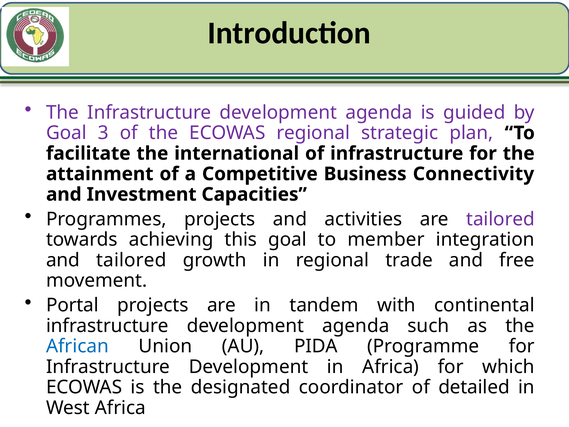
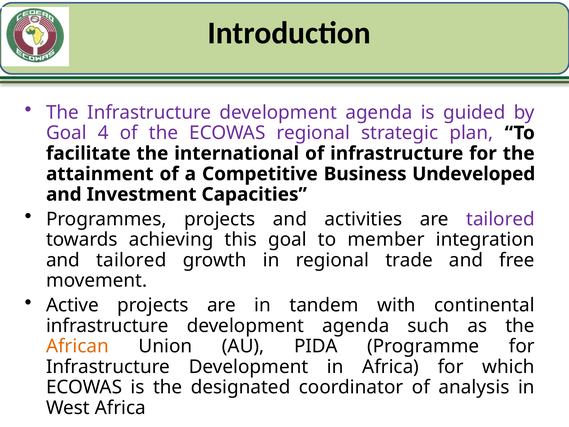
3: 3 -> 4 (103, 133)
Connectivity: Connectivity -> Undeveloped (474, 174)
Portal: Portal -> Active (72, 305)
African colour: blue -> orange (77, 346)
detailed: detailed -> analysis (474, 387)
